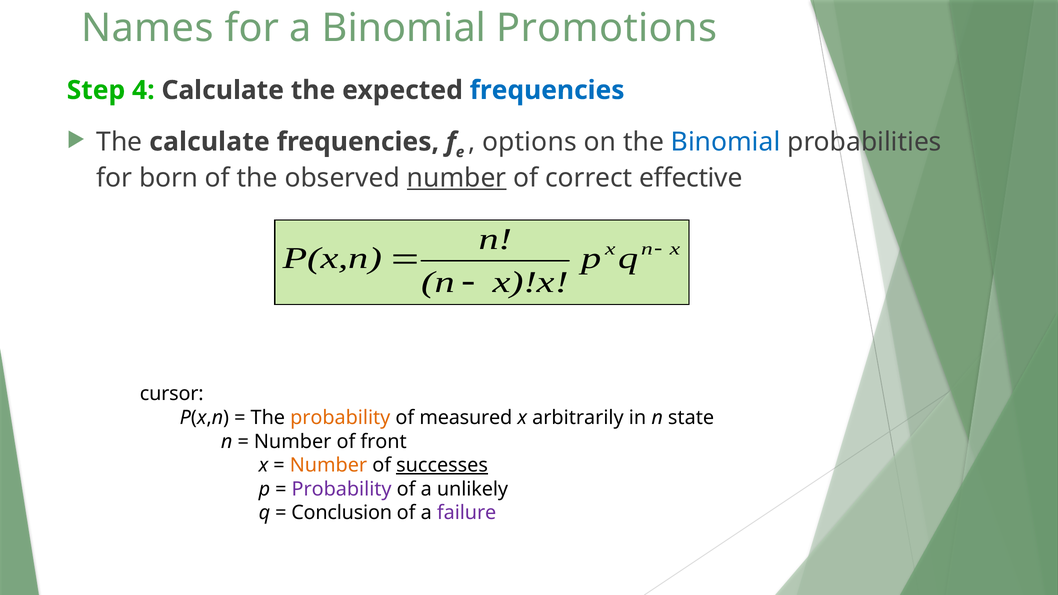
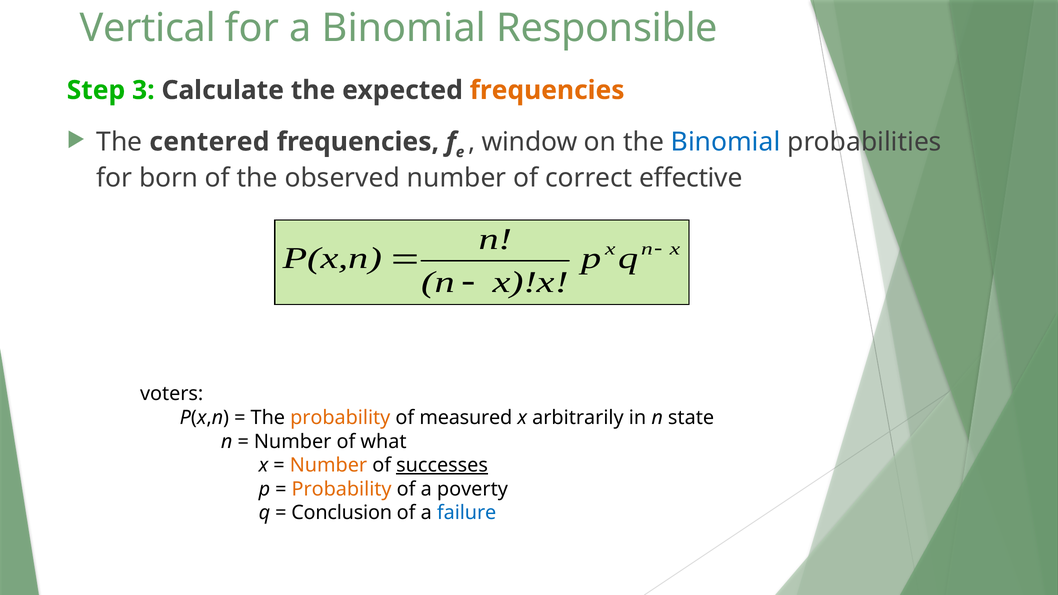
Names: Names -> Vertical (148, 28)
Promotions: Promotions -> Responsible (607, 28)
4: 4 -> 3 (143, 90)
frequencies colour: blue -> orange (547, 90)
The calculate: calculate -> centered (209, 142)
options: options -> window (530, 142)
number underline: present -> none (457, 178)
cursor: cursor -> voters (172, 394)
front: front -> what (384, 442)
Probability colour: purple -> orange (342, 489)
unlikely: unlikely -> poverty (472, 489)
failure colour: purple -> blue (467, 513)
